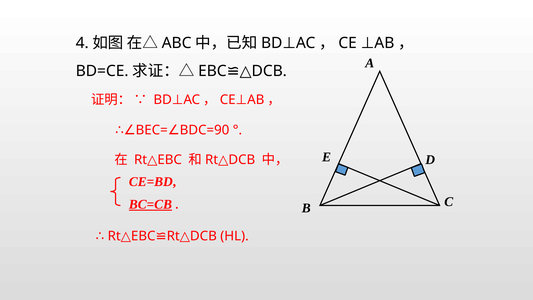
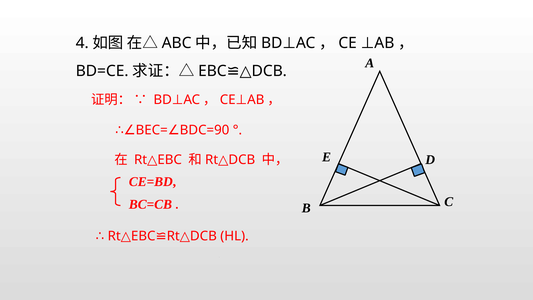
BC=CB underline: present -> none (150, 204)
